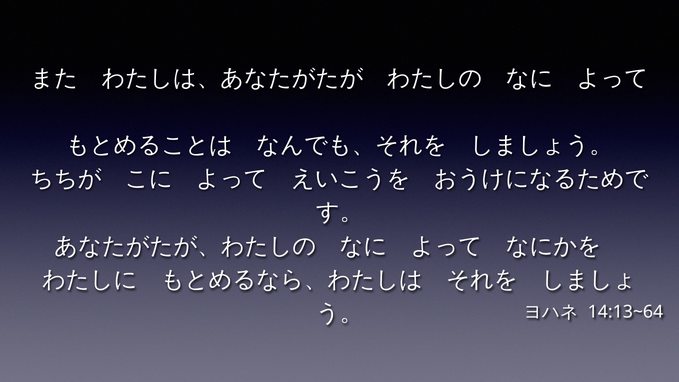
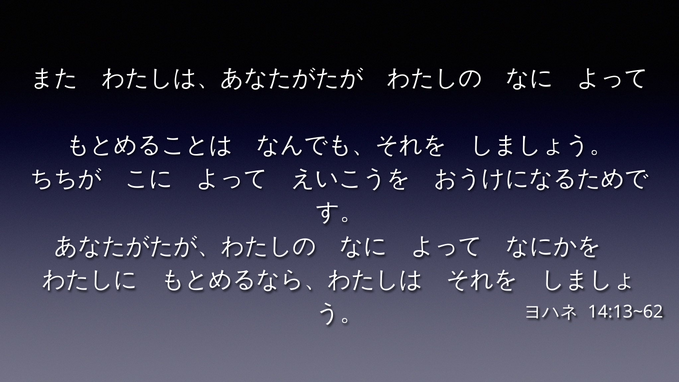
14:13~64: 14:13~64 -> 14:13~62 (625, 312)
